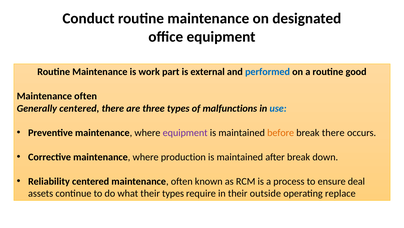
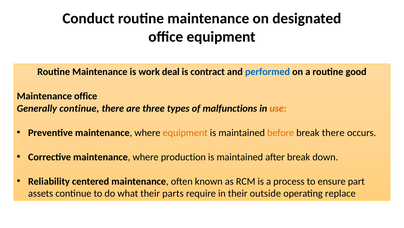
part: part -> deal (171, 72)
external: external -> contract (208, 72)
often: often -> office (86, 96)
Generally centered: centered -> continue (79, 108)
use colour: blue -> orange (278, 108)
equipment colour: purple -> orange (185, 132)
deal: deal -> part (356, 181)
their types: types -> parts (173, 193)
